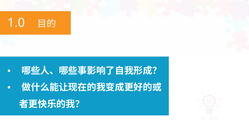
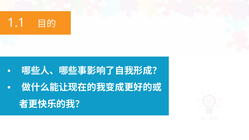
1.0: 1.0 -> 1.1 (16, 23)
